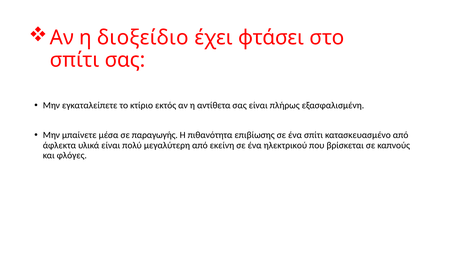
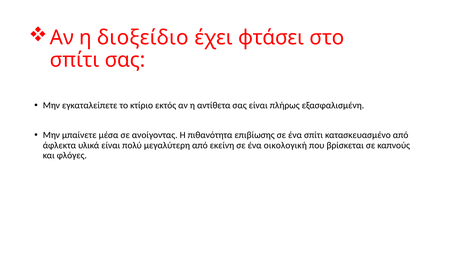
παραγωγής: παραγωγής -> ανοίγοντας (155, 135)
ηλεκτρικού: ηλεκτρικού -> οικολογική (285, 145)
